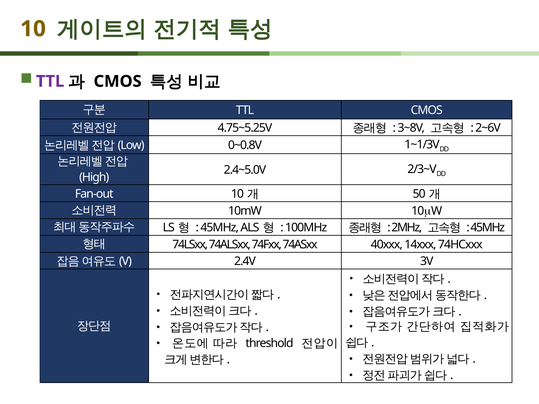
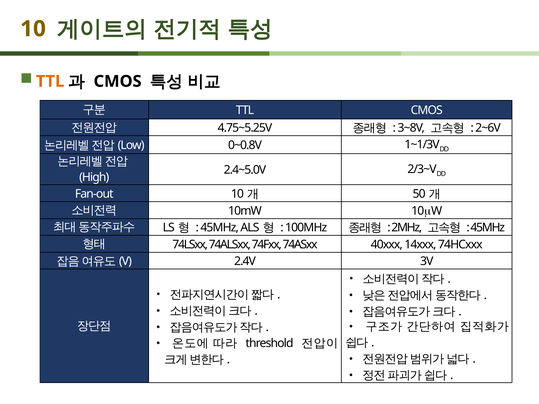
TTL colour: purple -> orange (50, 81)
